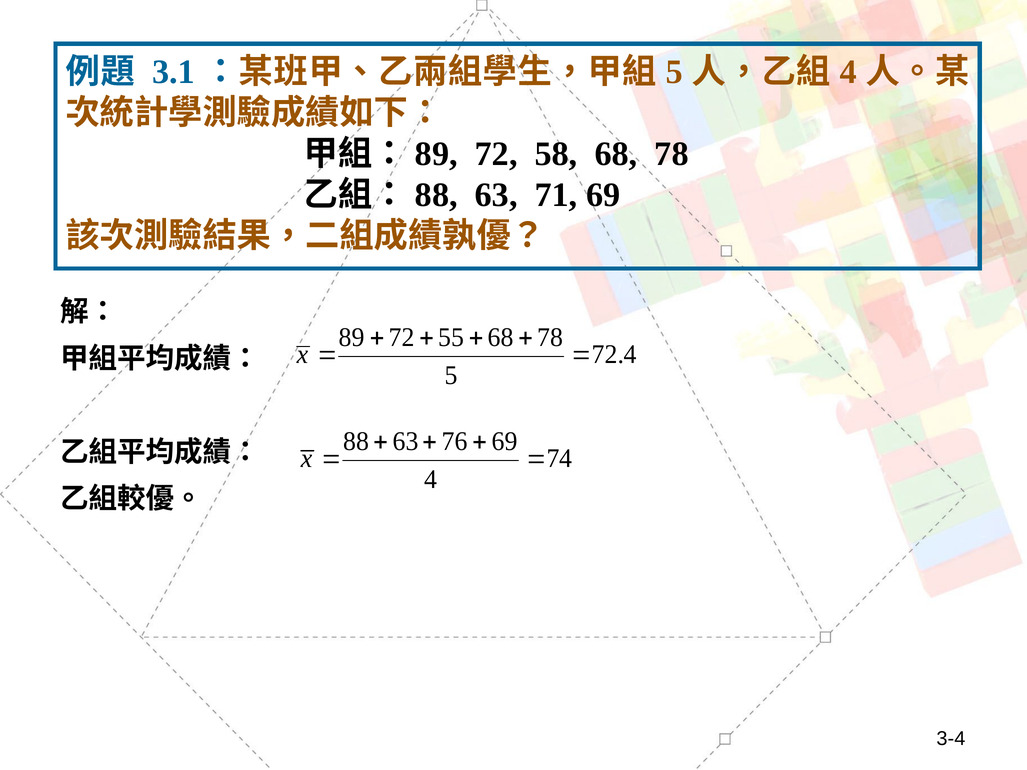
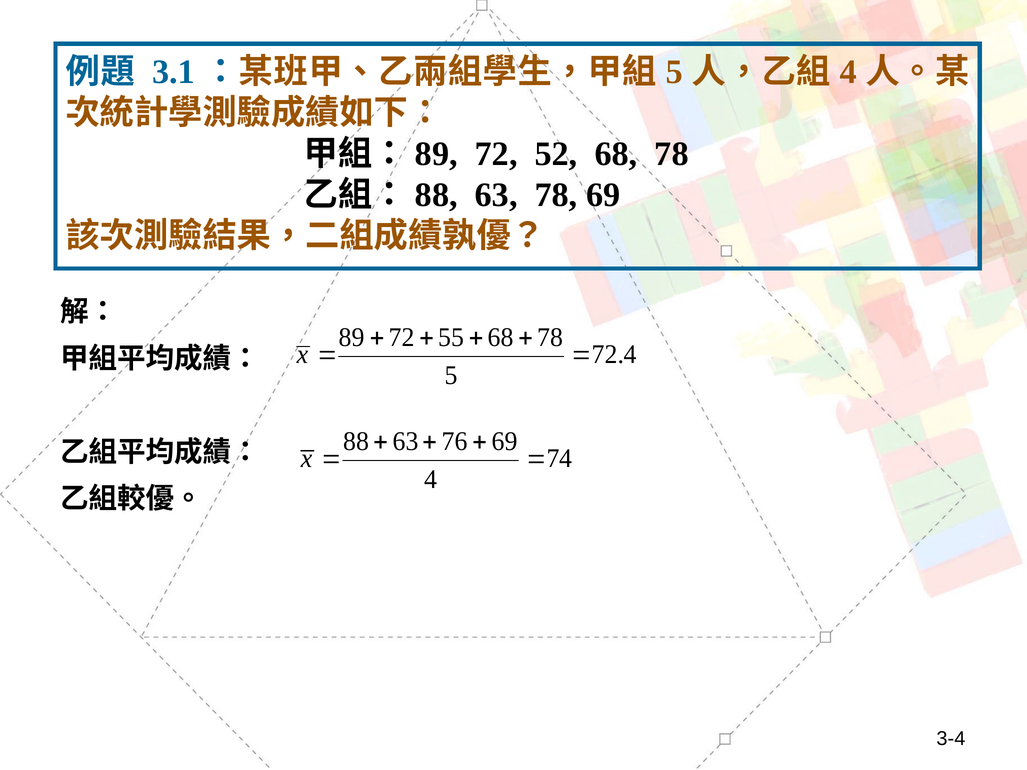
58: 58 -> 52 (556, 154)
63 71: 71 -> 78 (556, 195)
